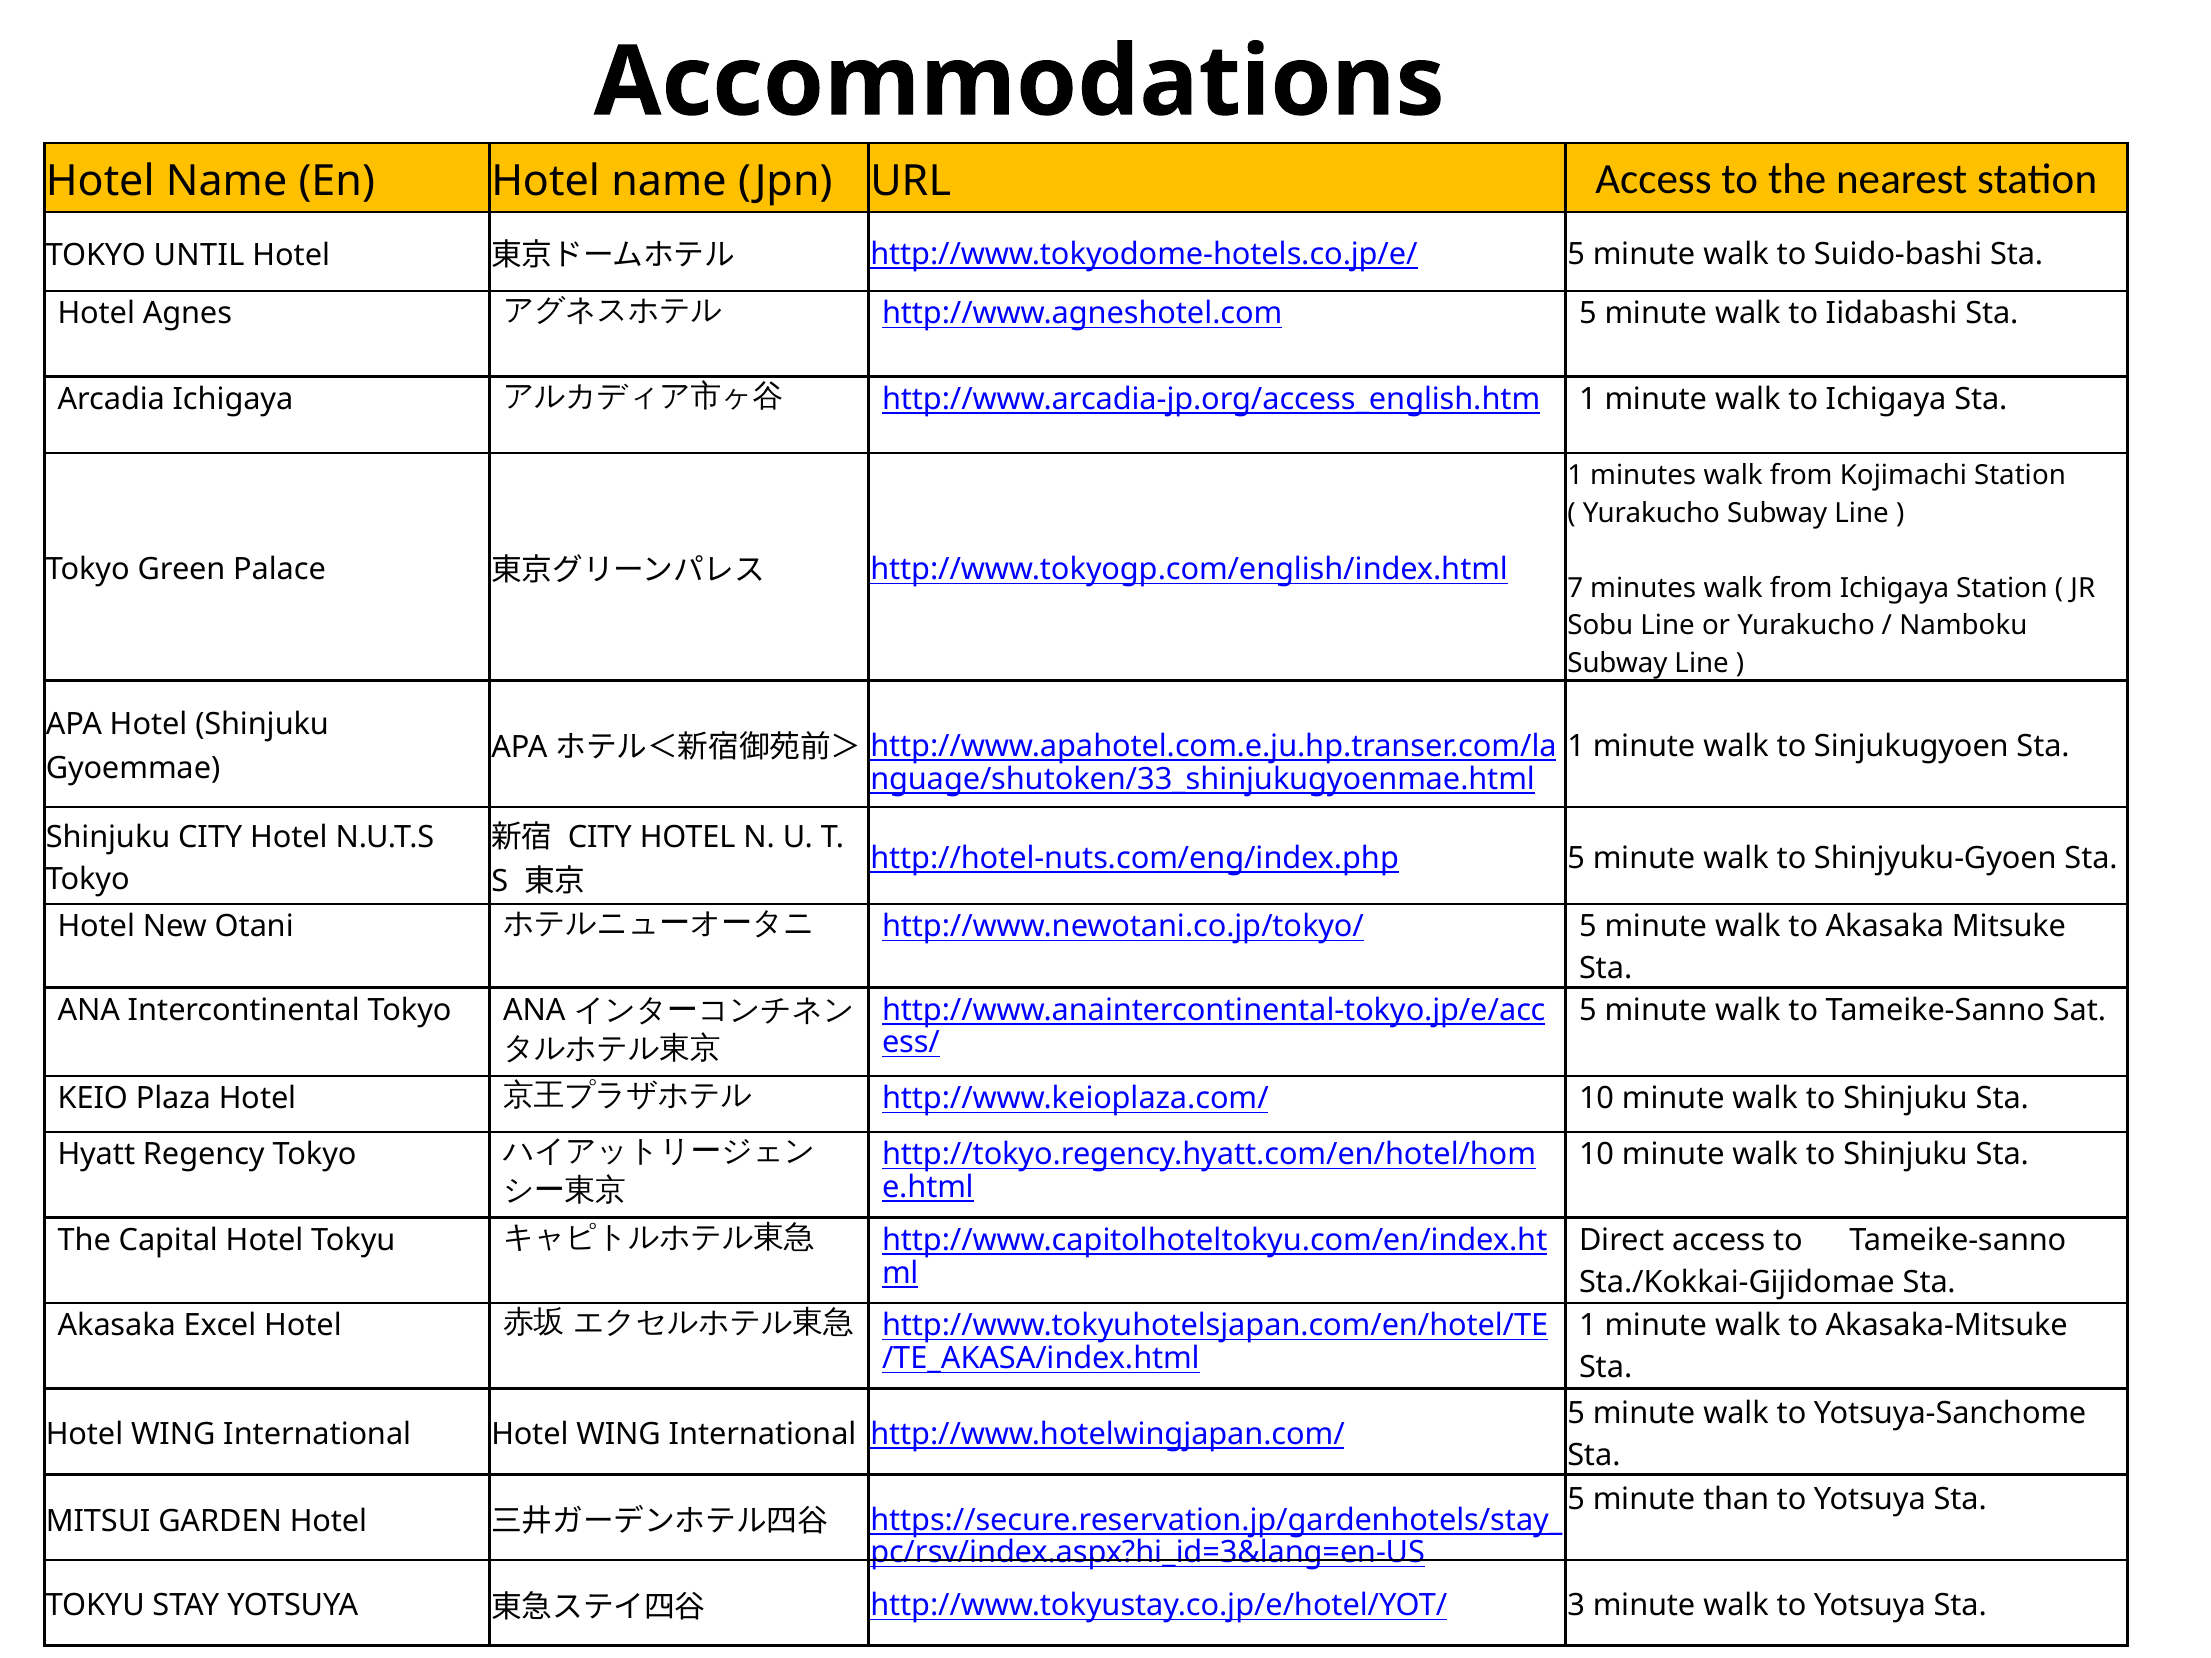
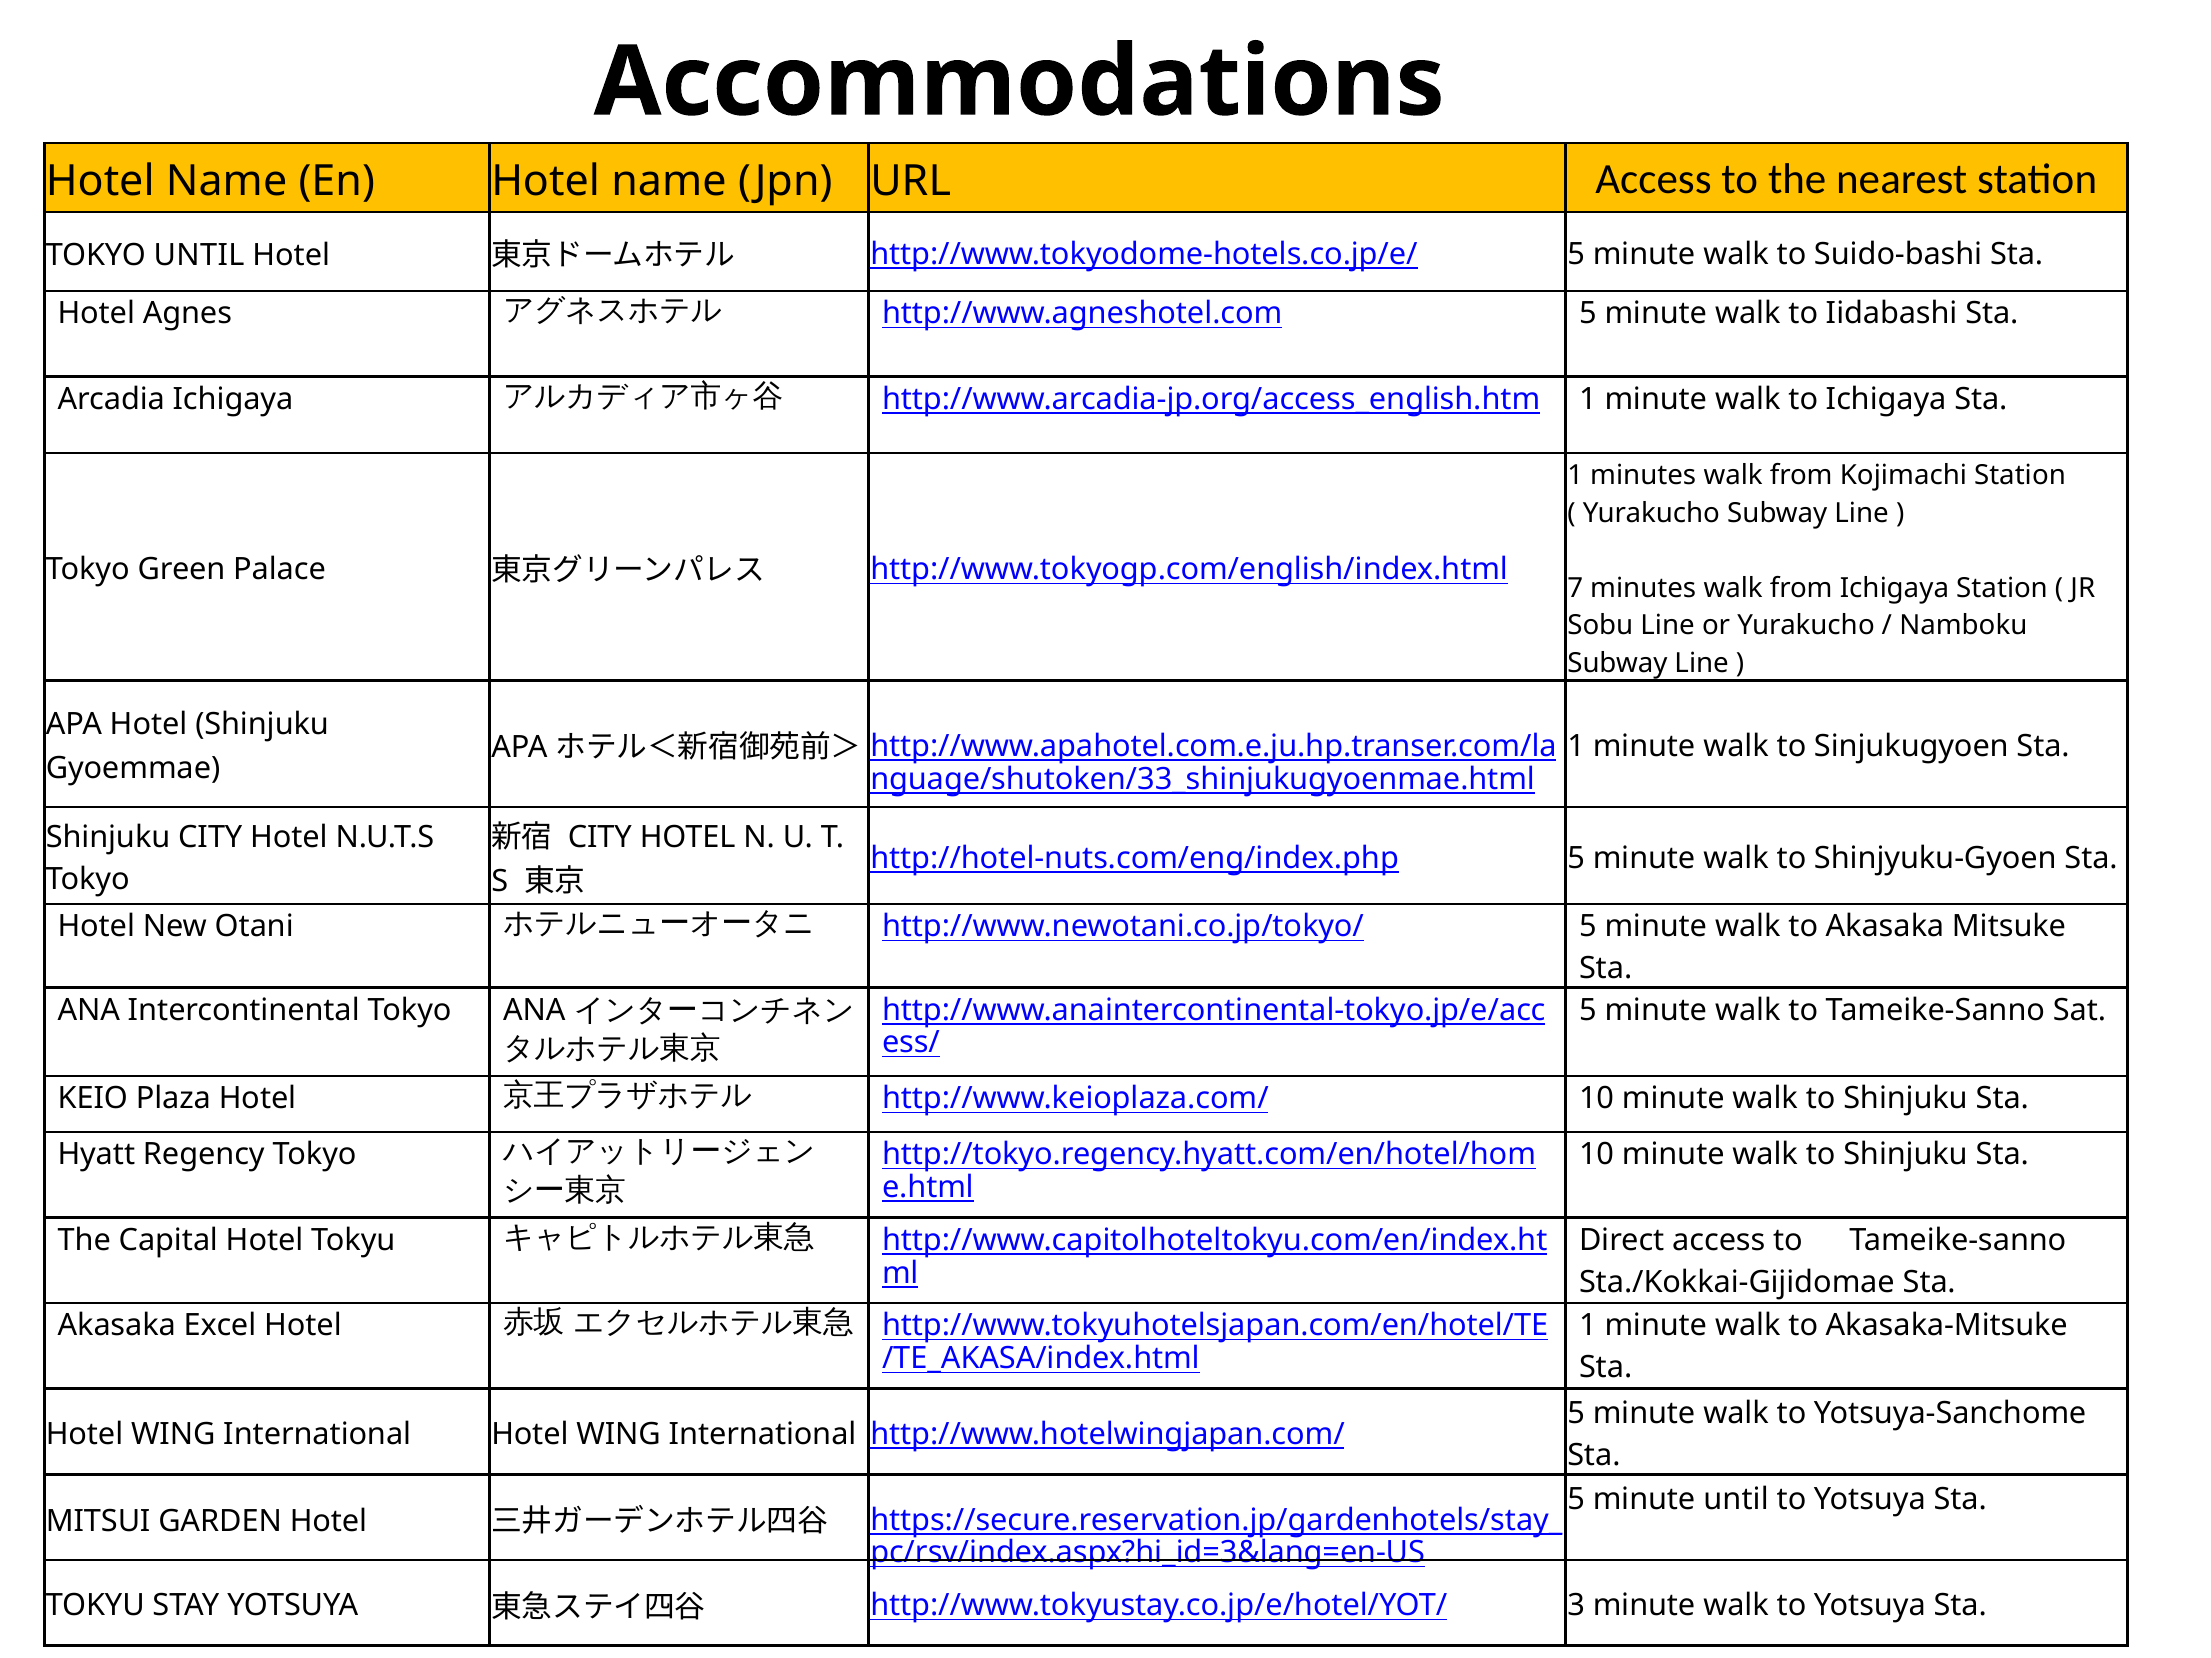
minute than: than -> until (1736, 1499)
